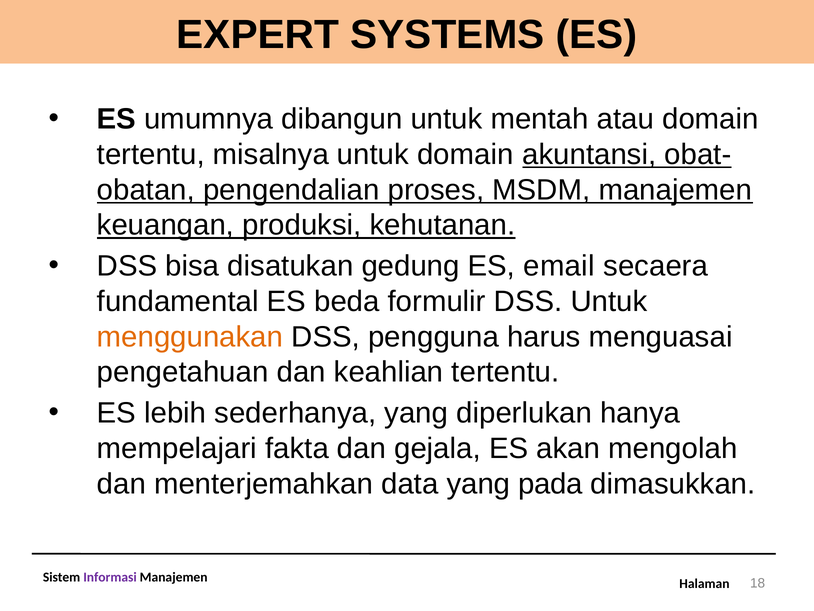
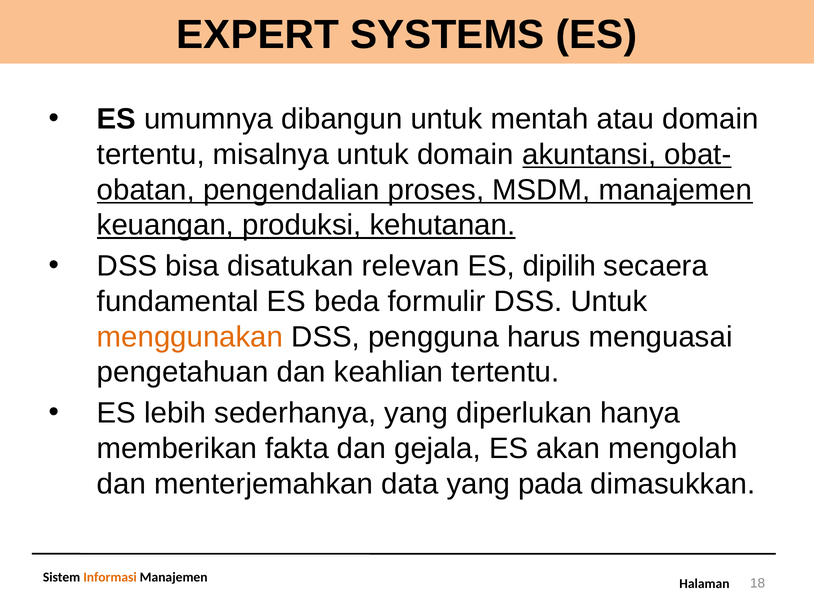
gedung: gedung -> relevan (410, 266)
email: email -> dipilih (559, 266)
mempelajari: mempelajari -> memberikan (177, 448)
Informasi colour: purple -> orange (110, 577)
